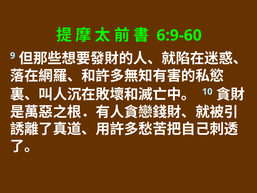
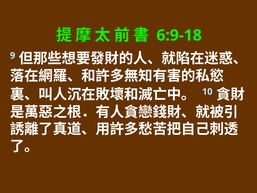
6:9-60: 6:9-60 -> 6:9-18 (179, 35)
